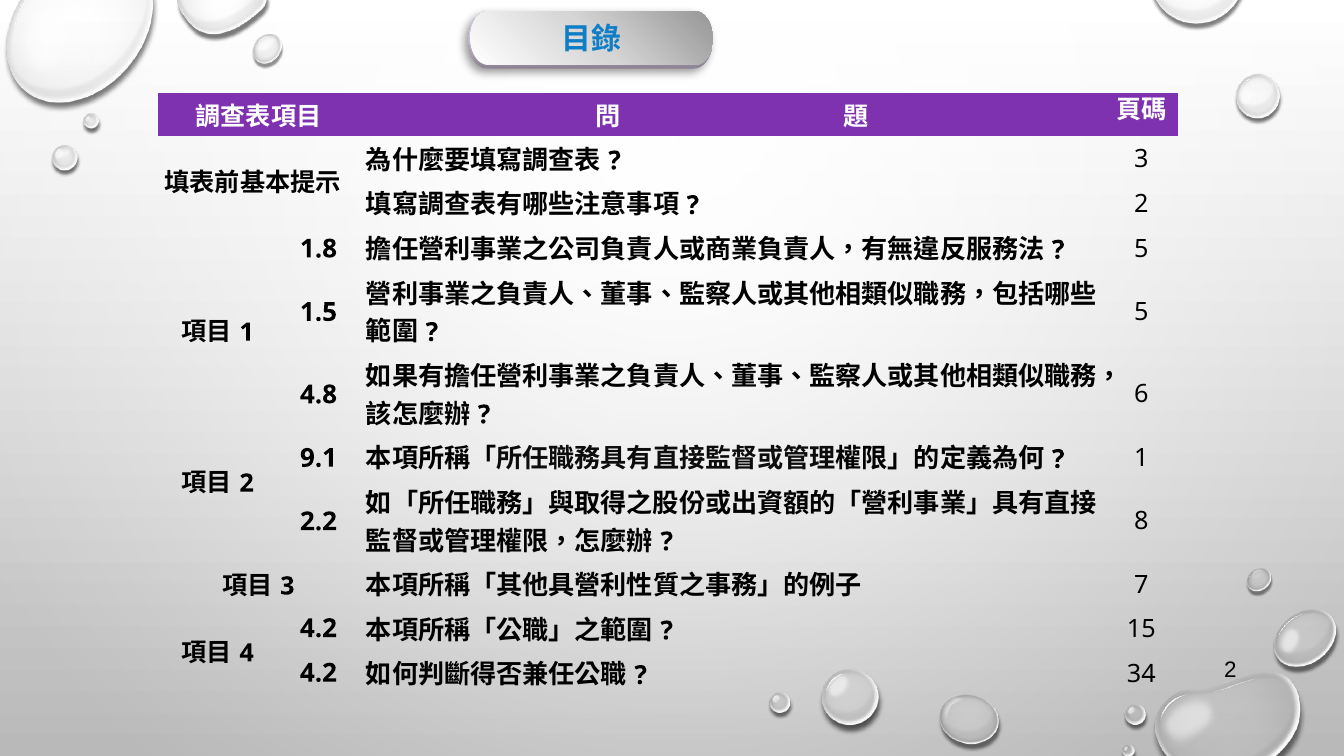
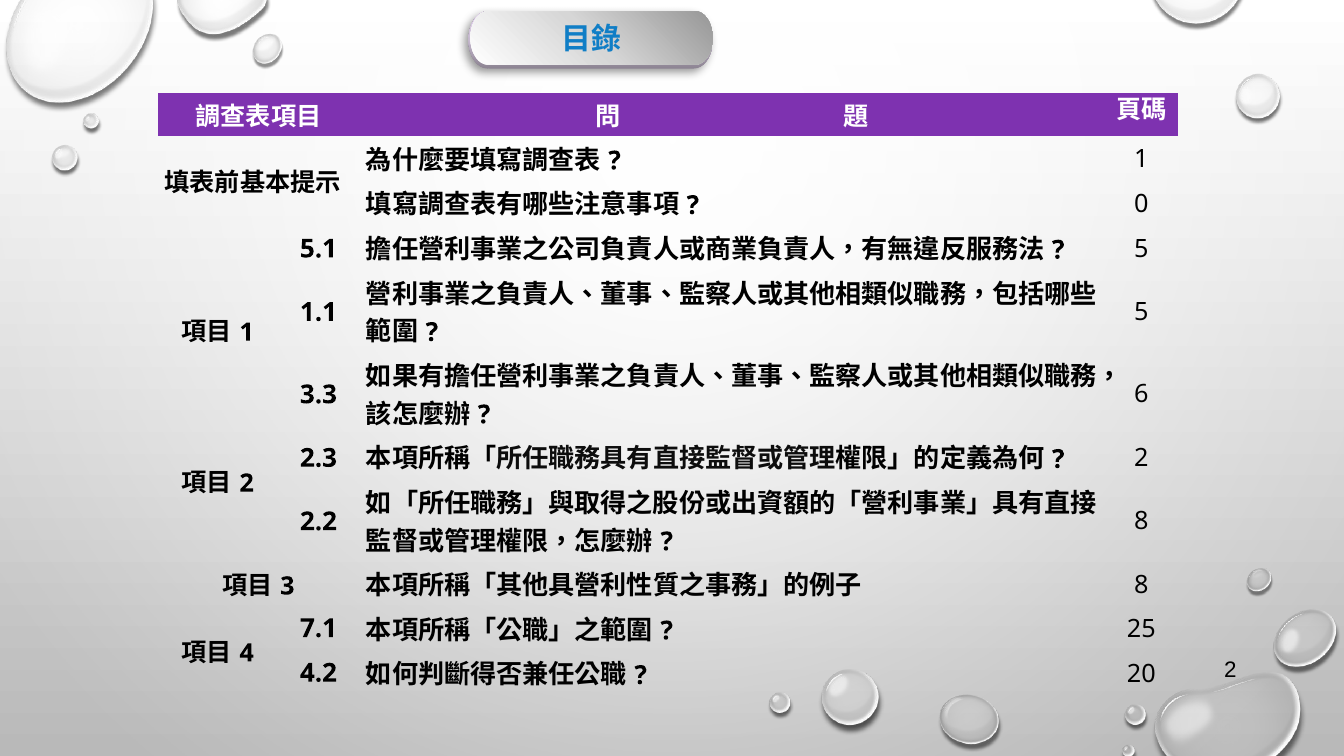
3: 3 -> 1 (1141, 160)
2: 2 -> 0 (1141, 204)
1.8: 1.8 -> 5.1 (318, 249)
1.5: 1.5 -> 1.1 (318, 312)
4.8: 4.8 -> 3.3 (318, 395)
9.1: 9.1 -> 2.3 (318, 458)
1: 1 -> 2 (1141, 458)
7: 7 -> 8 (1141, 585)
4.2: 4.2 -> 7.1 (318, 628)
15: 15 -> 25 (1141, 630)
34: 34 -> 20 (1141, 674)
